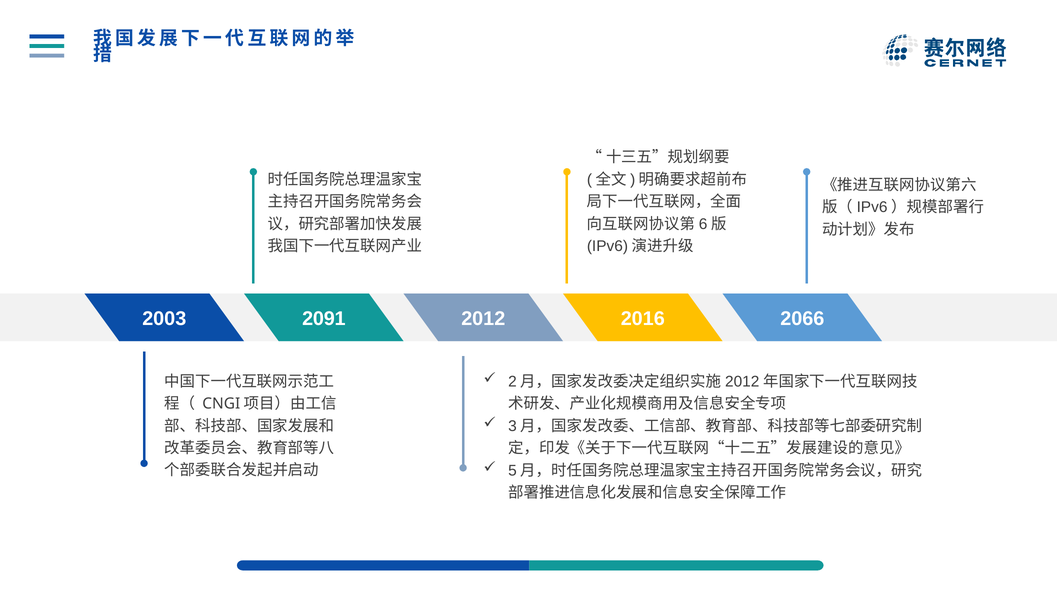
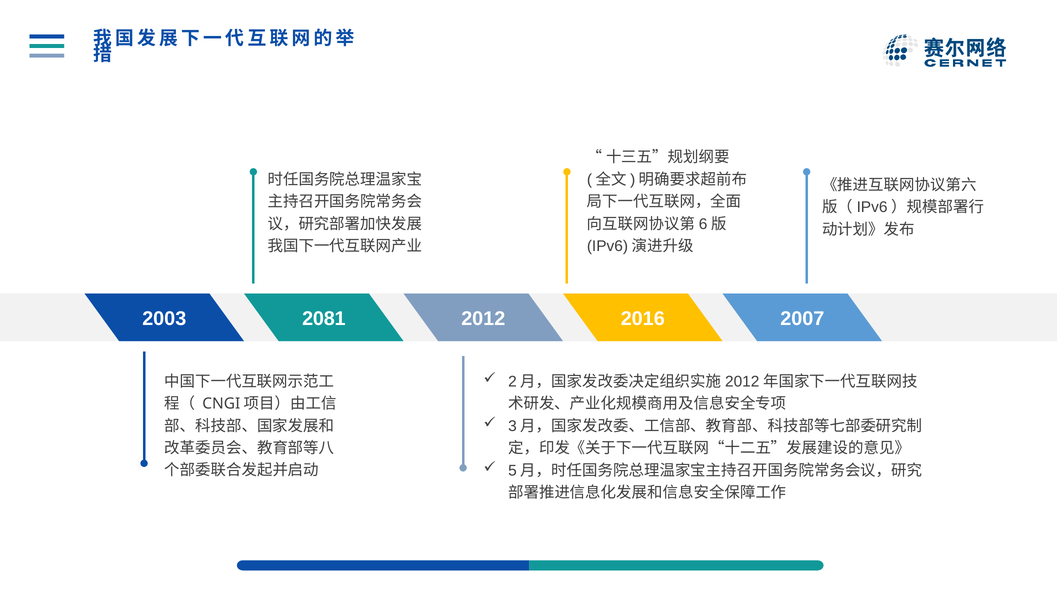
2091: 2091 -> 2081 (324, 318)
2066: 2066 -> 2007 (802, 318)
